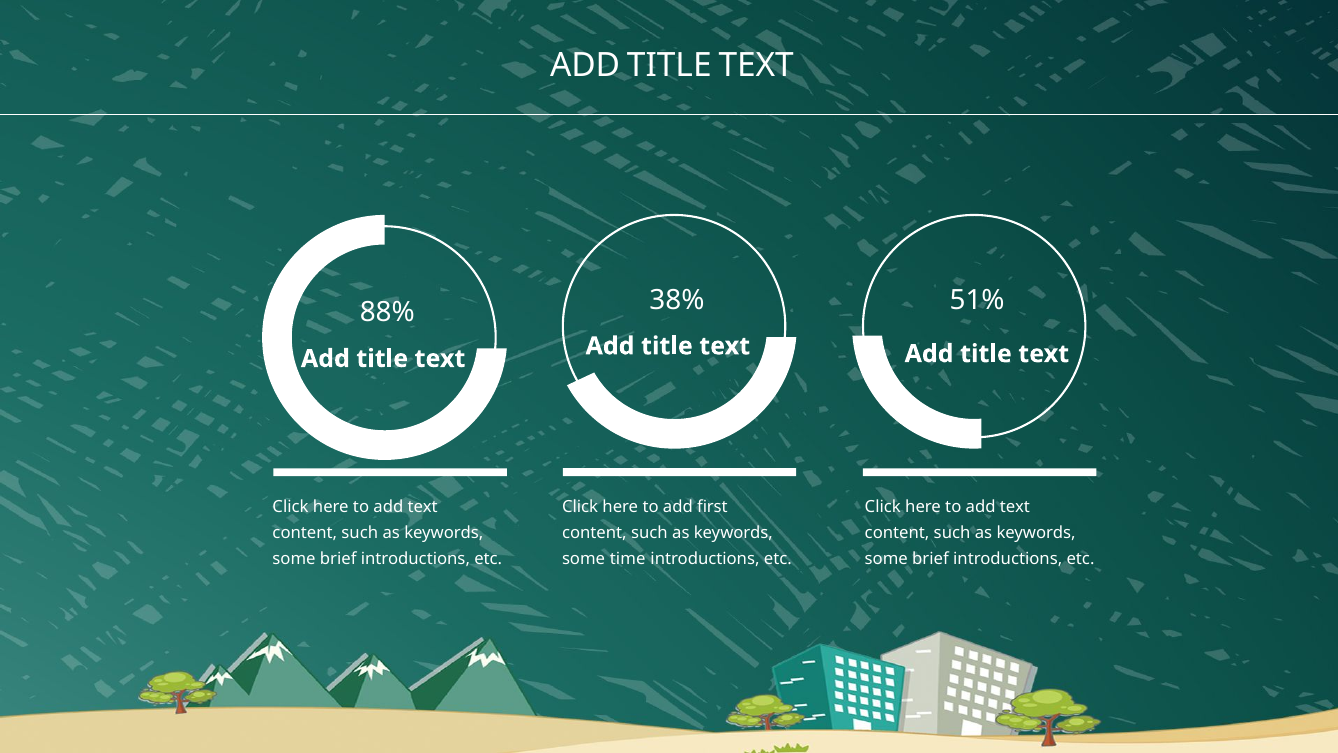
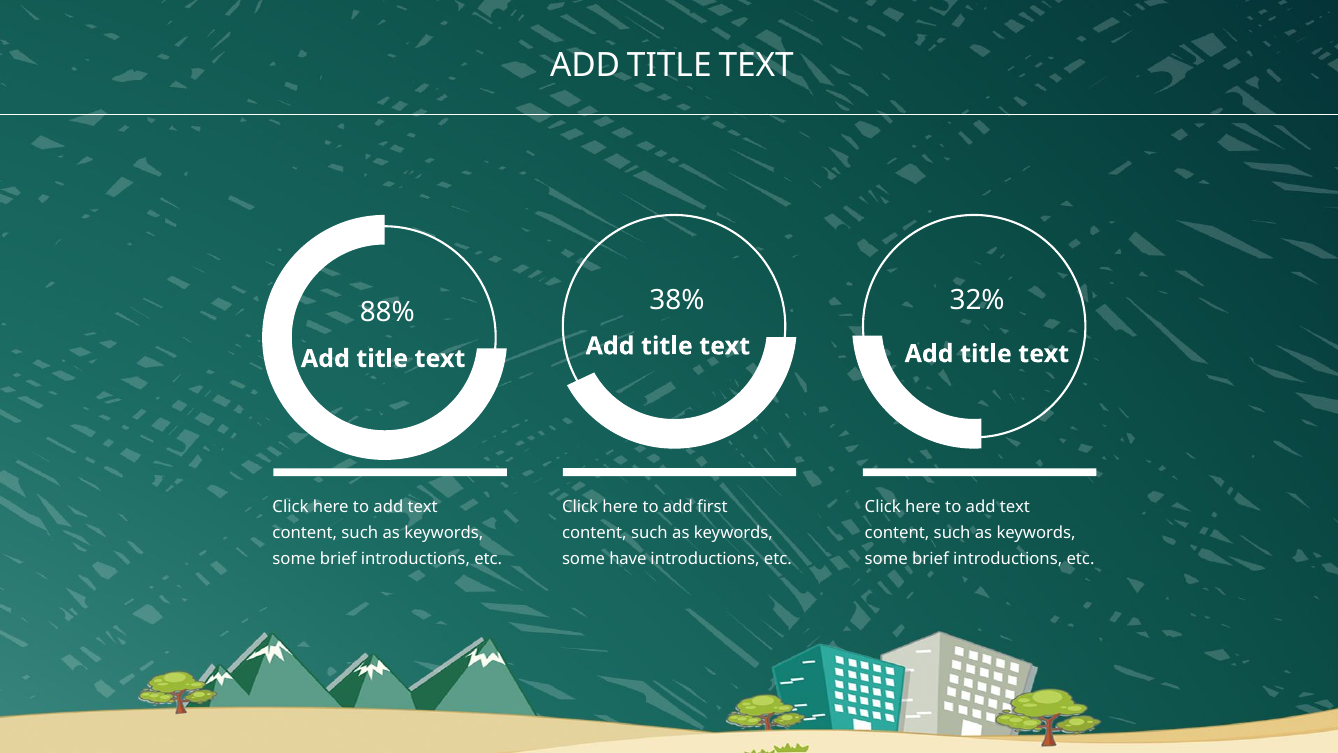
51%: 51% -> 32% (977, 301)
time: time -> have (628, 559)
